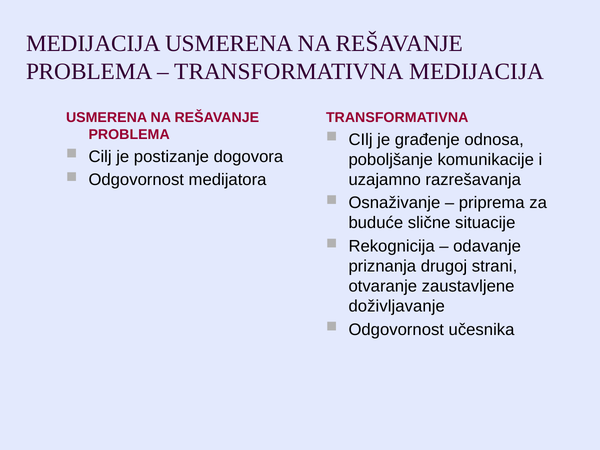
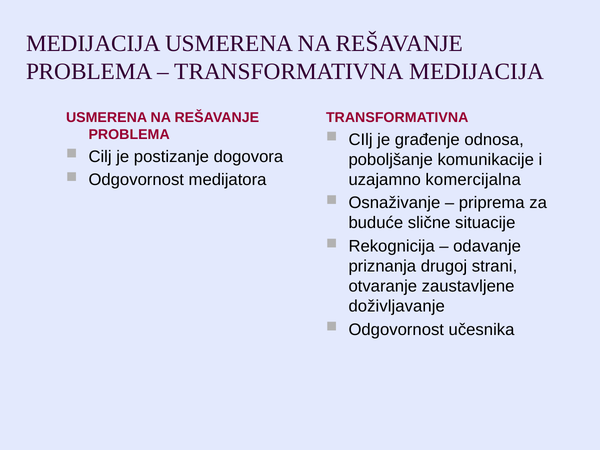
razrešavanja: razrešavanja -> komercijalna (473, 180)
